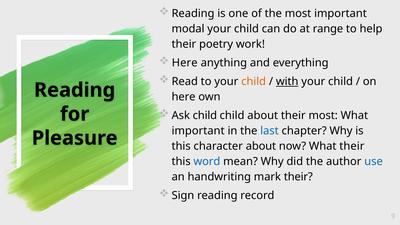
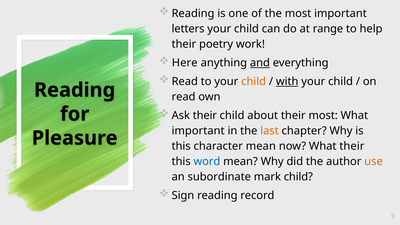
modal: modal -> letters (188, 29)
and underline: none -> present (260, 63)
here: here -> read (184, 97)
Ask child: child -> their (205, 115)
last colour: blue -> orange (270, 131)
character about: about -> mean (261, 146)
use colour: blue -> orange (374, 161)
handwriting: handwriting -> subordinate (219, 177)
mark their: their -> child (298, 177)
